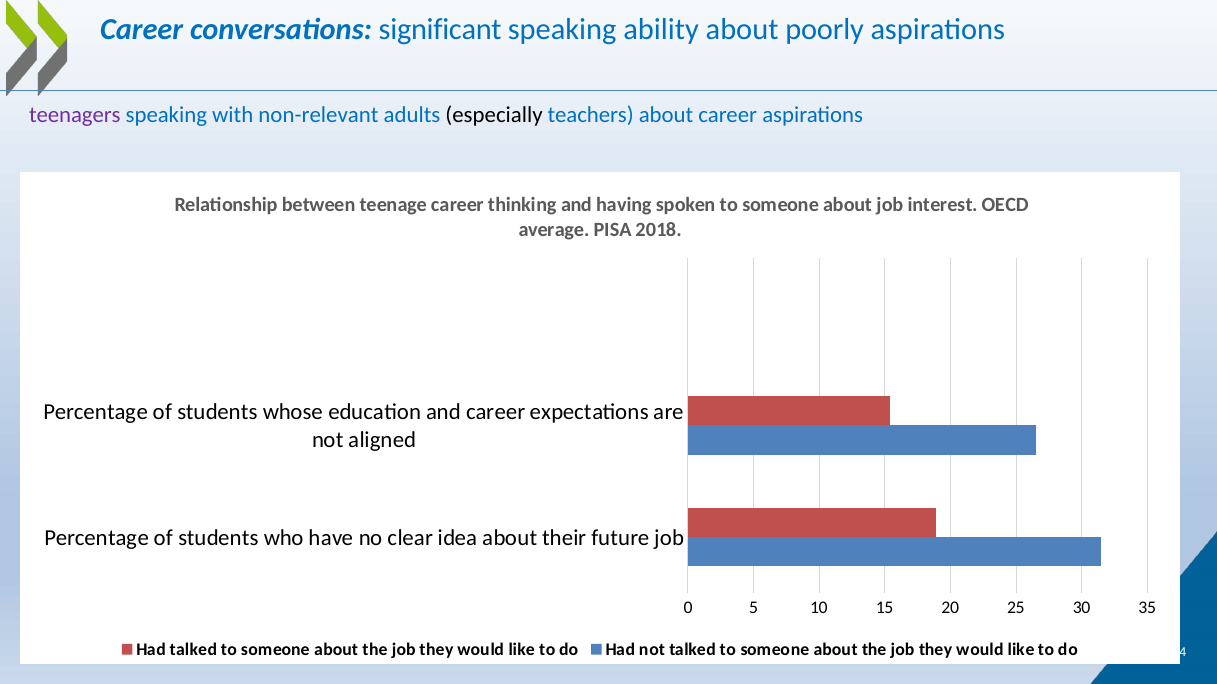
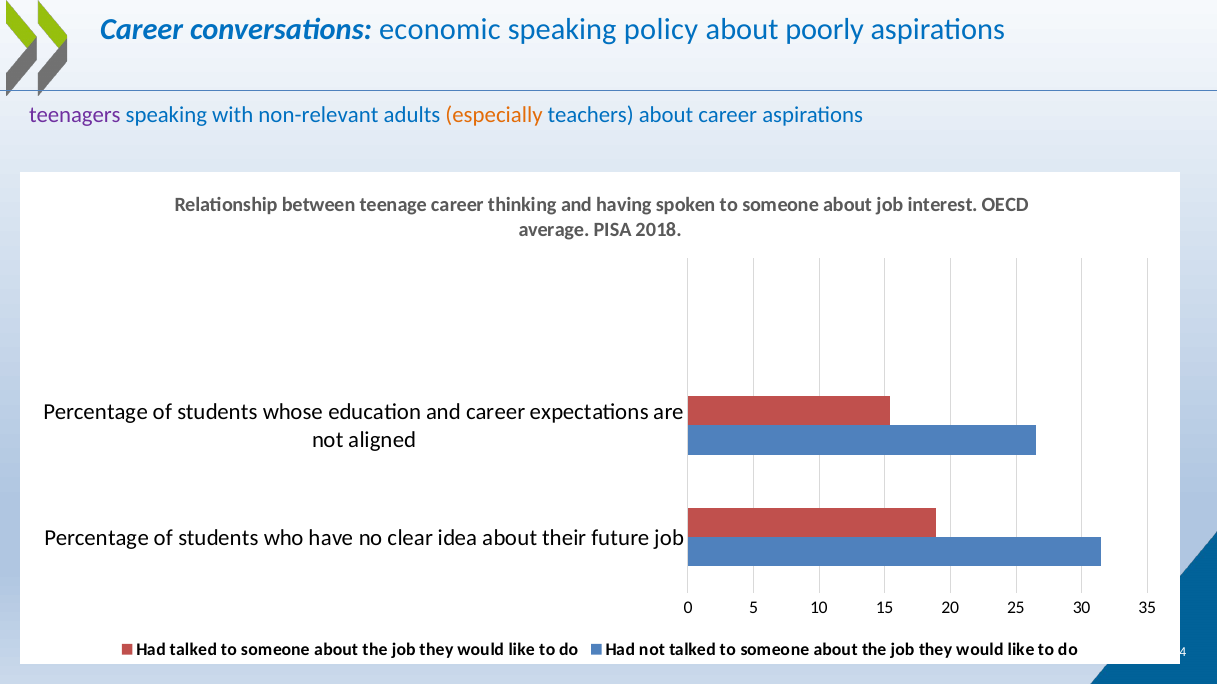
significant: significant -> economic (440, 29)
ability: ability -> policy (661, 29)
especially colour: black -> orange (494, 115)
